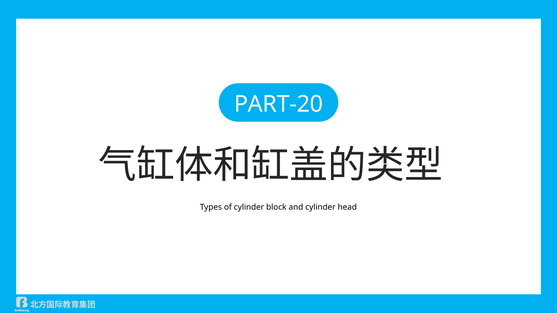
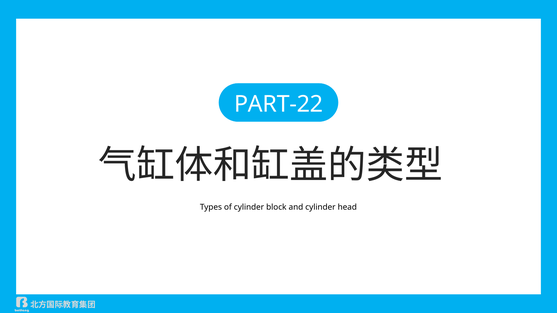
PART-20: PART-20 -> PART-22 (279, 104)
